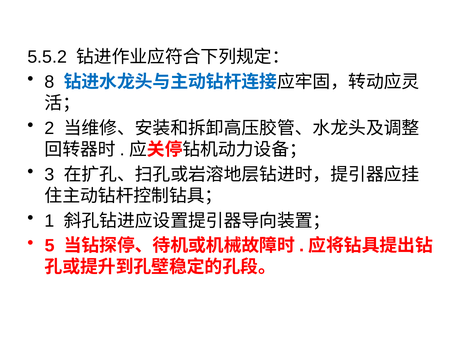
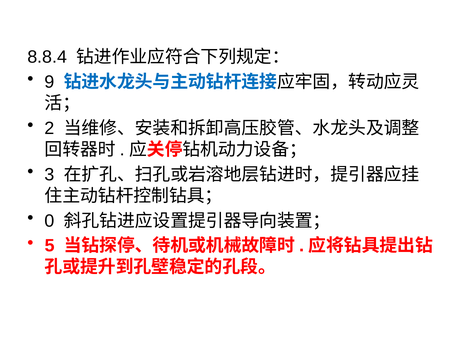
5.5.2: 5.5.2 -> 8.8.4 (47, 57)
8: 8 -> 9 (50, 82)
1: 1 -> 0 (50, 221)
